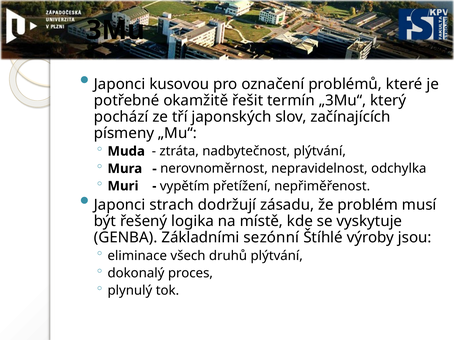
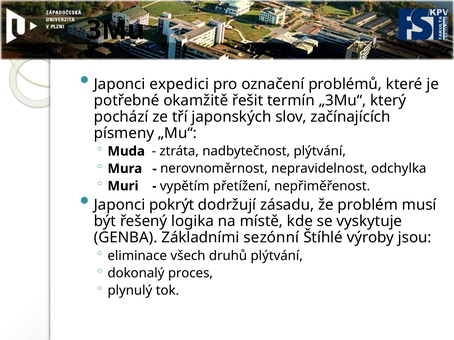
kusovou: kusovou -> expedici (179, 84)
strach: strach -> pokrýt (172, 205)
